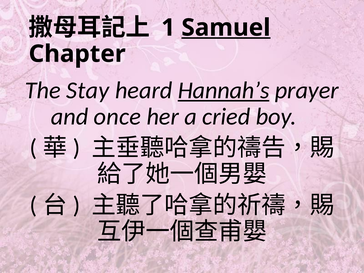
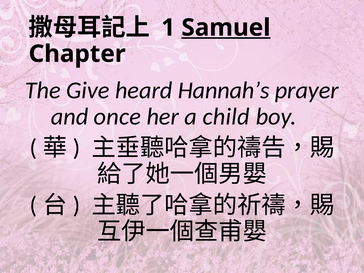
Stay: Stay -> Give (88, 90)
Hannah’s underline: present -> none (224, 90)
cried: cried -> child (226, 117)
